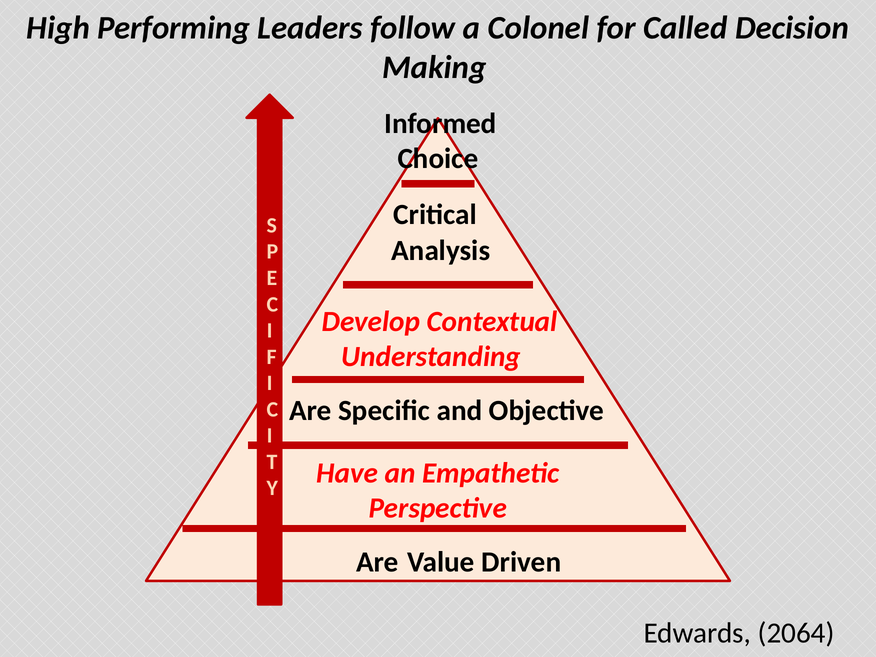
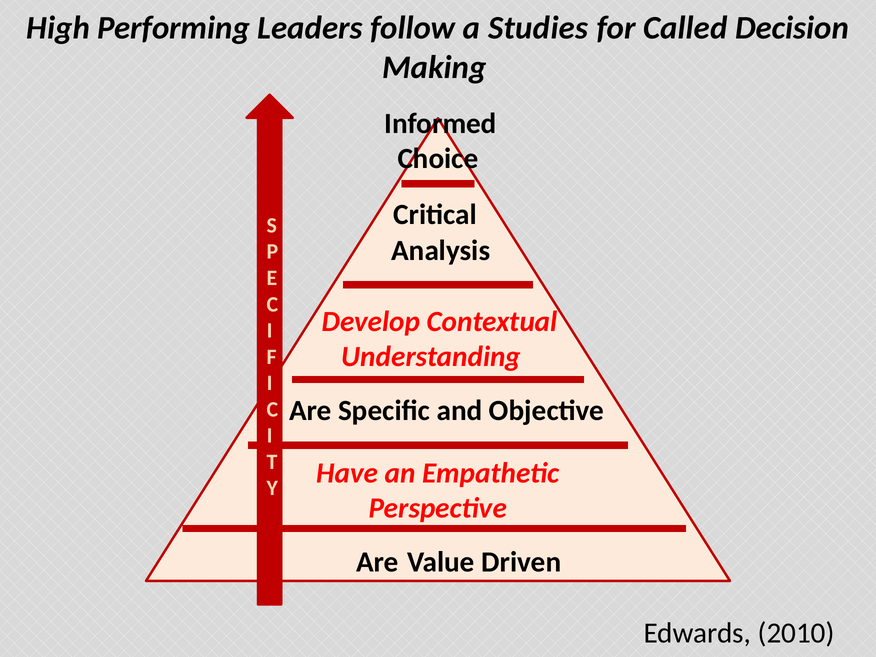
Colonel: Colonel -> Studies (538, 28)
2064: 2064 -> 2010 (796, 633)
